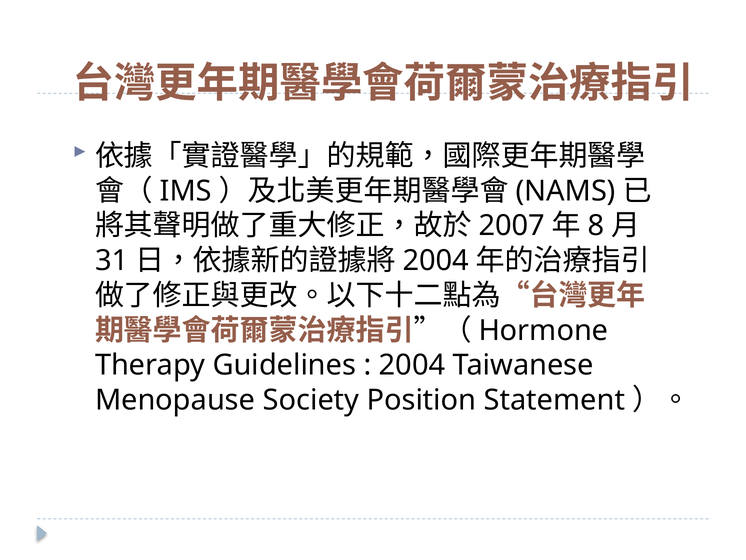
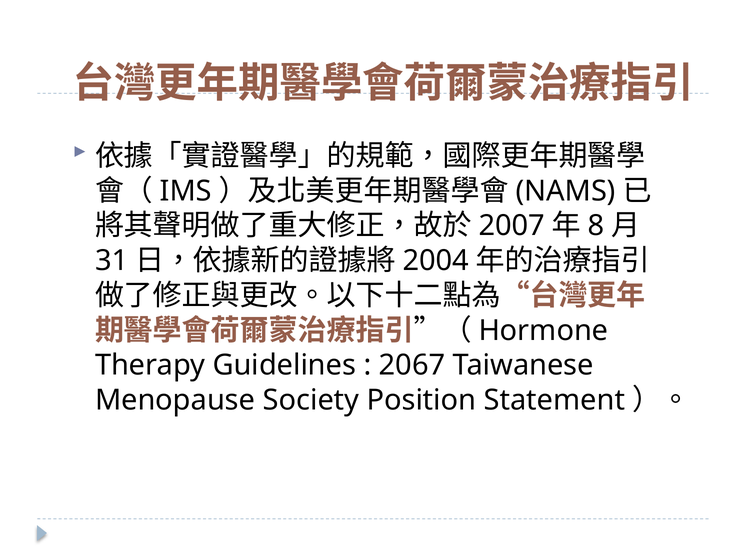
2004: 2004 -> 2067 (412, 365)
